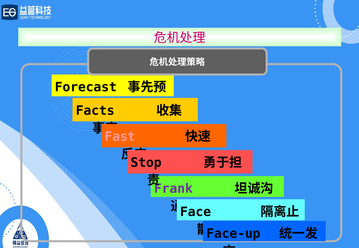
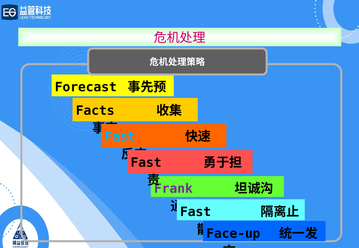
Fast colour: pink -> light blue (120, 137)
Stop: Stop -> Fast (146, 163)
Face: Face -> Fast (196, 212)
